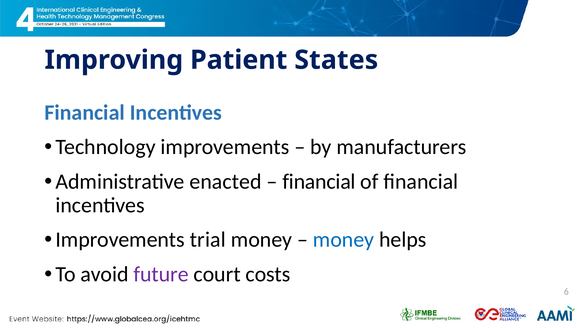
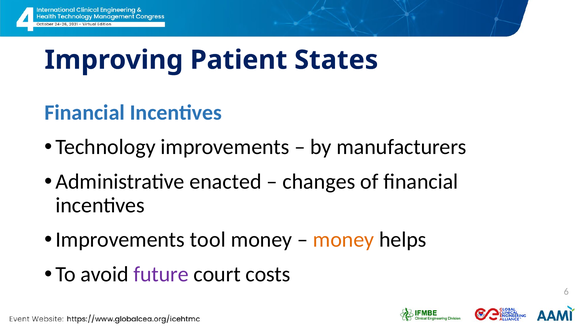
financial: financial -> changes (319, 182)
trial: trial -> tool (208, 240)
money colour: blue -> orange (344, 240)
